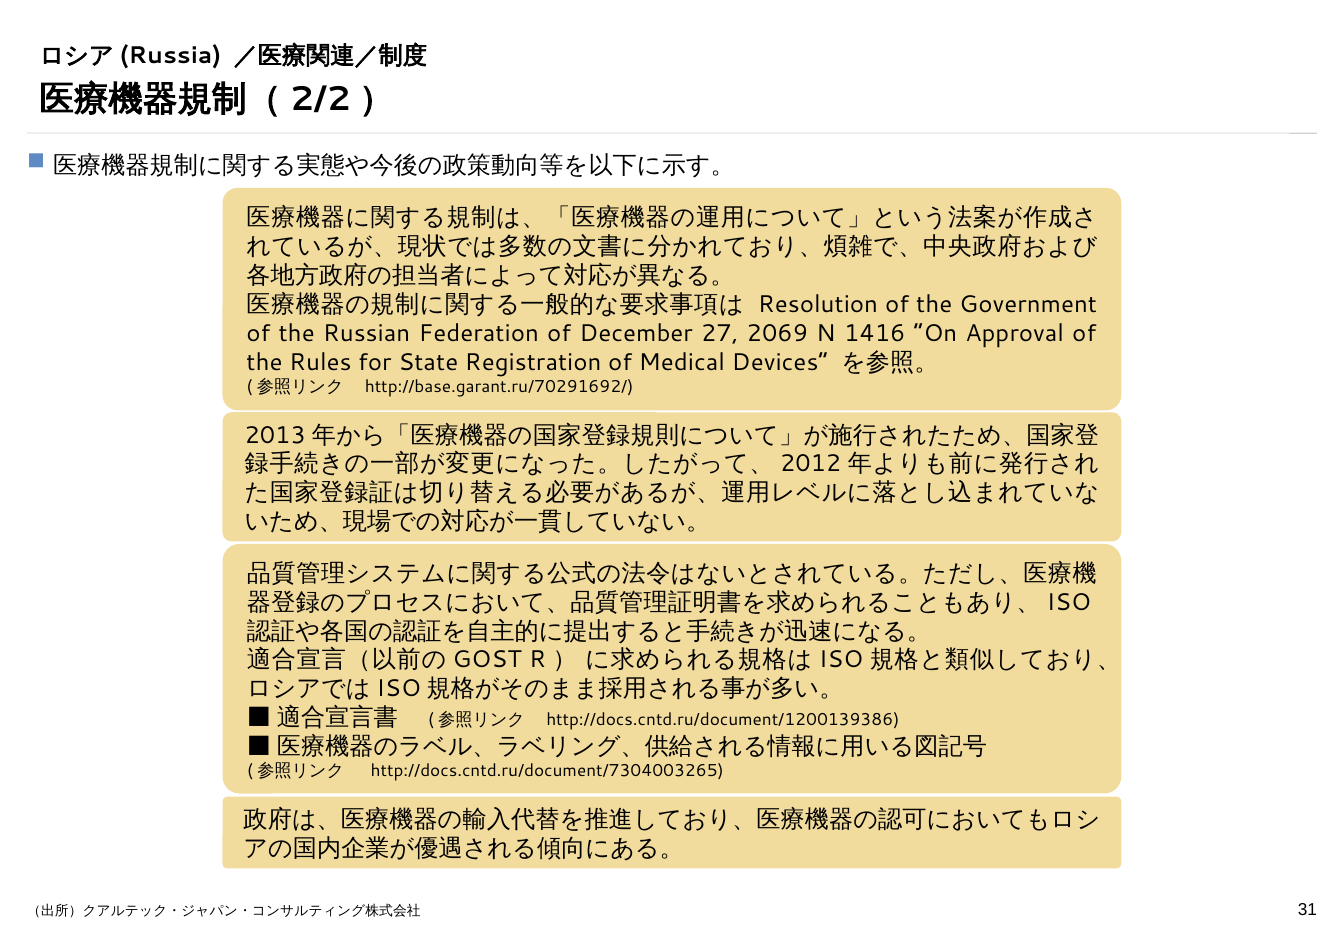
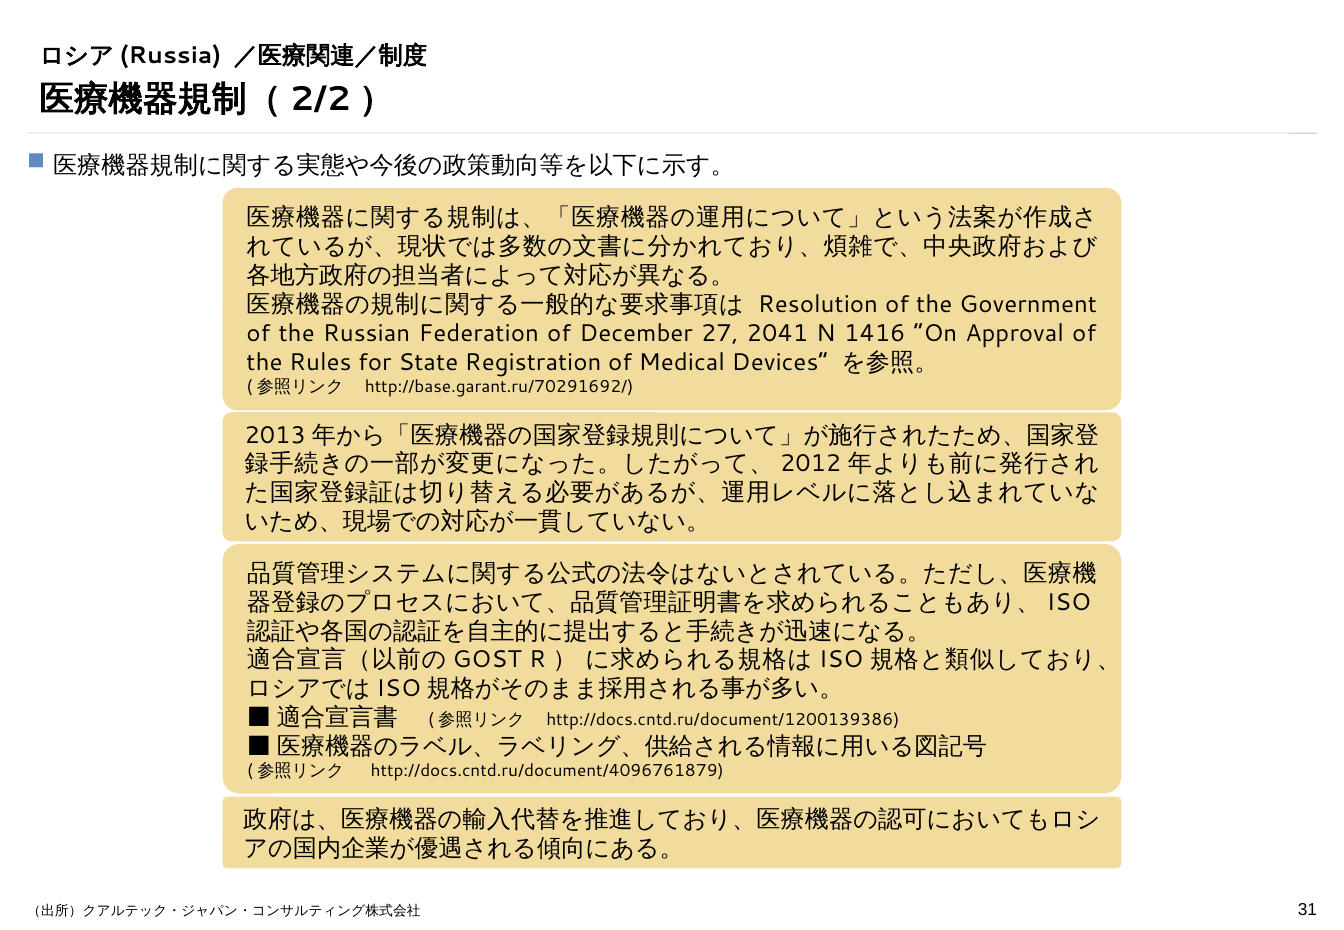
2069: 2069 -> 2041 (777, 334)
http://docs.cntd.ru/document/7304003265: http://docs.cntd.ru/document/7304003265 -> http://docs.cntd.ru/document/4096761879 (547, 772)
